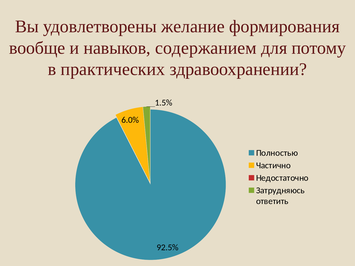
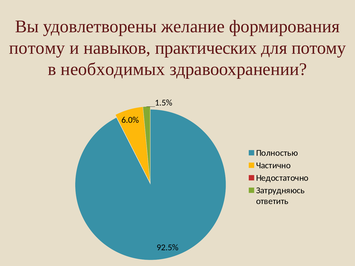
вообще: вообще -> потому (37, 48)
содержанием: содержанием -> практических (206, 48)
практических: практических -> необходимых (113, 69)
